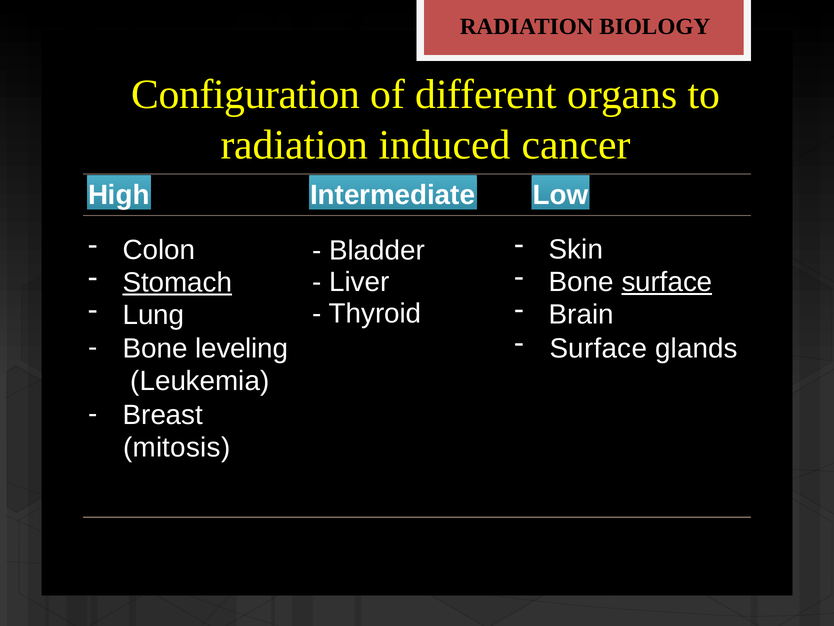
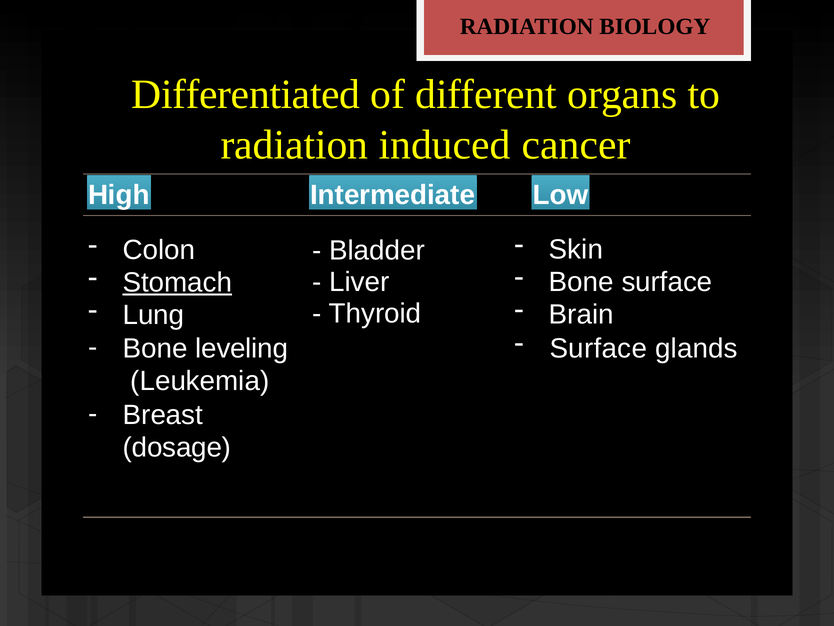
Configuration: Configuration -> Differentiated (246, 95)
surface underline: present -> none (667, 282)
mitosis: mitosis -> dosage (177, 447)
